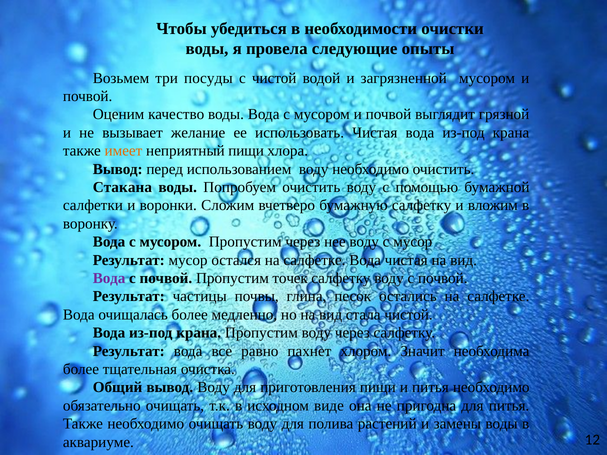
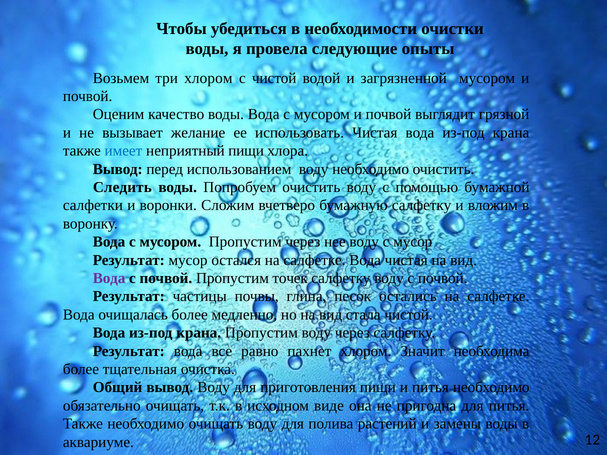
три посуды: посуды -> хлором (208, 78)
имеет colour: orange -> blue (123, 151)
Стакана: Стакана -> Следить (122, 187)
